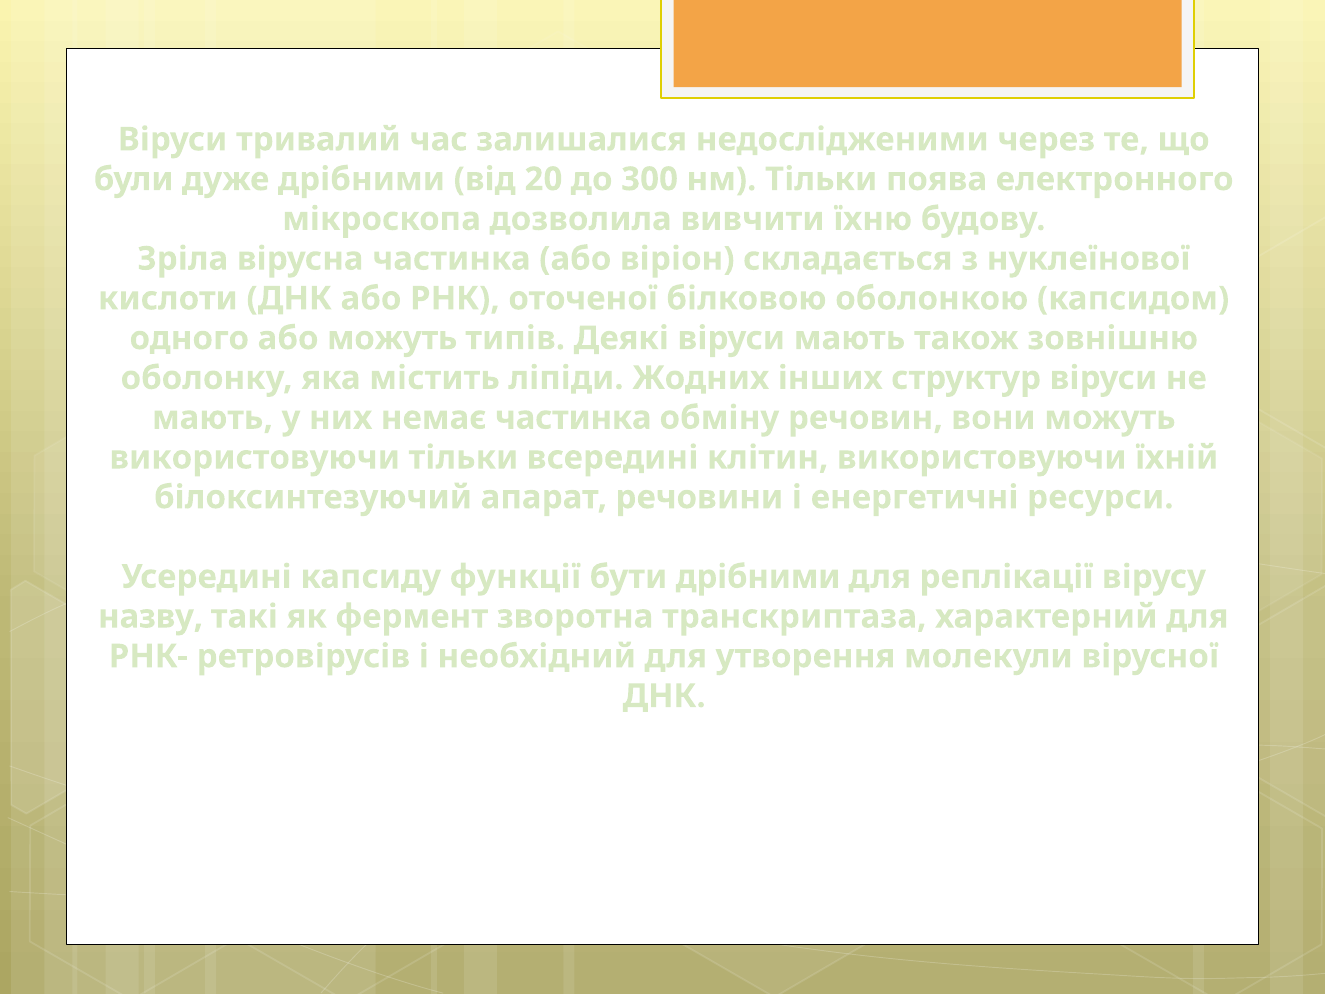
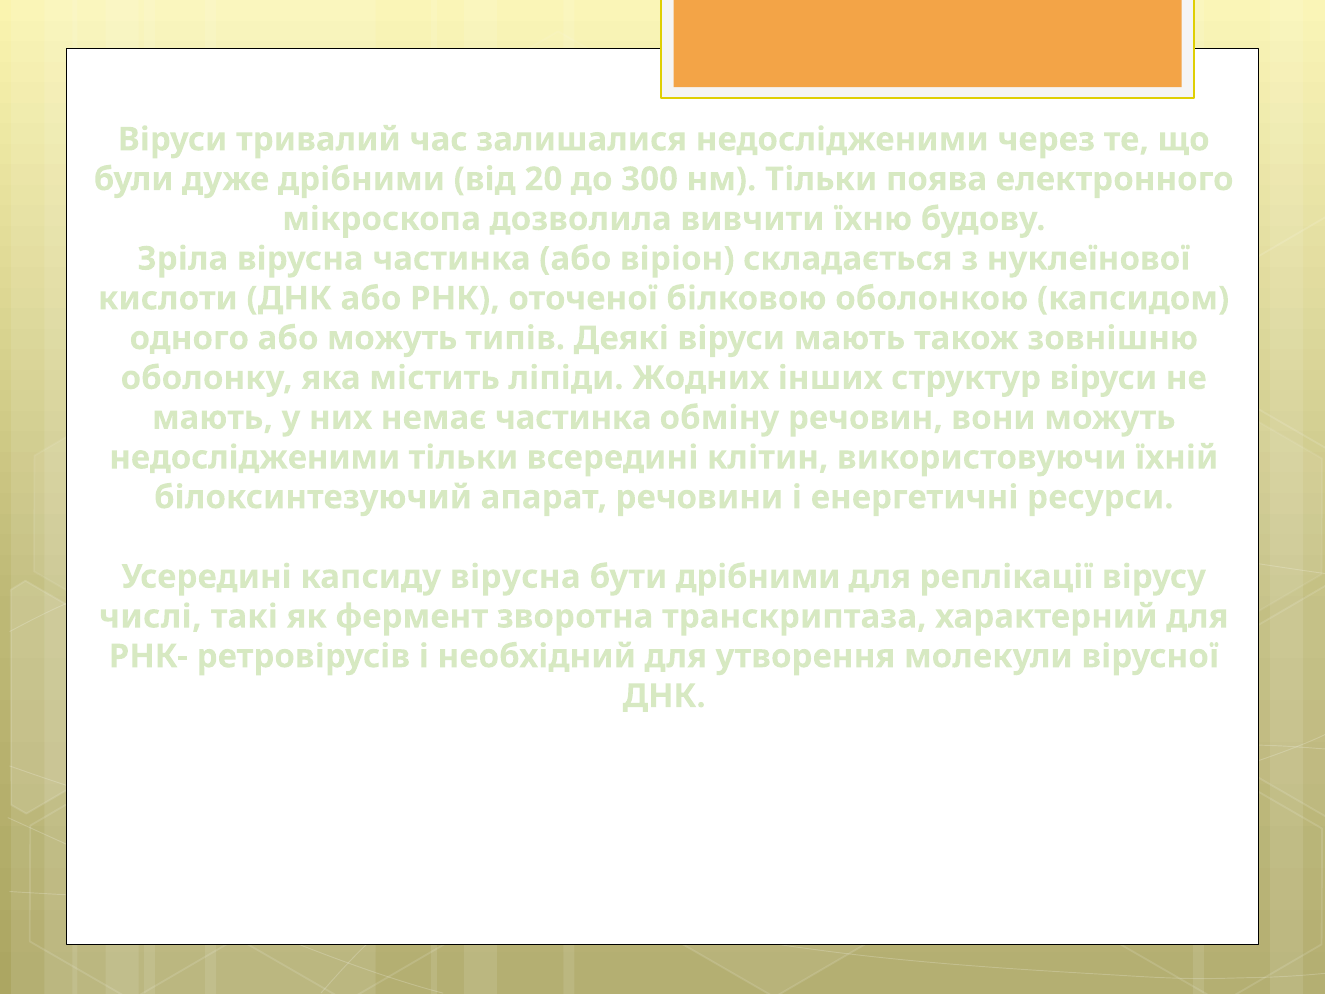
використовуючи: використовуючи -> недослідженими (255, 457)
капсиду функції: функції -> вірусна (515, 577)
назву: назву -> числі (150, 616)
